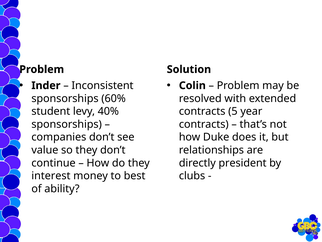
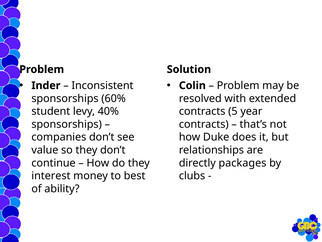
president: president -> packages (242, 163)
